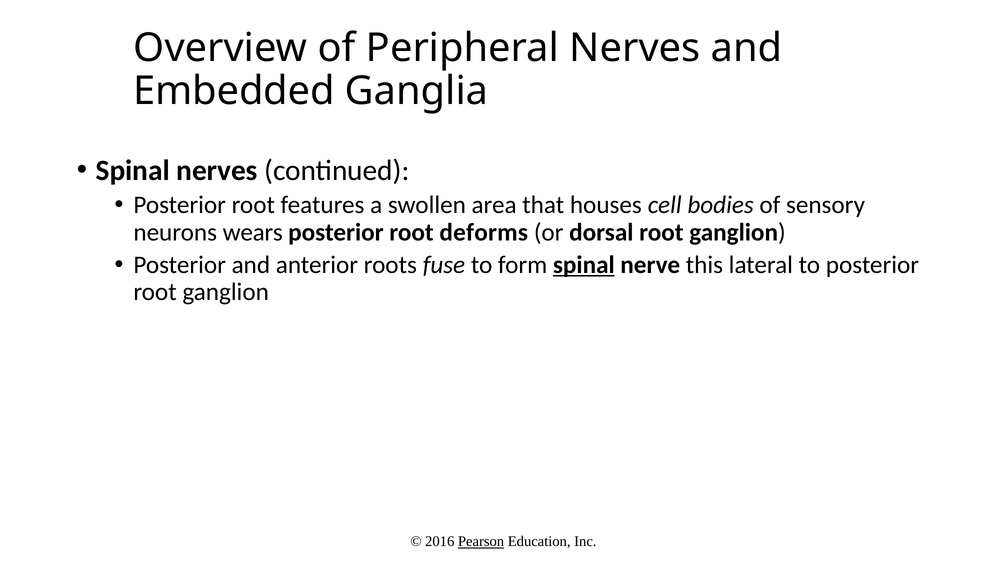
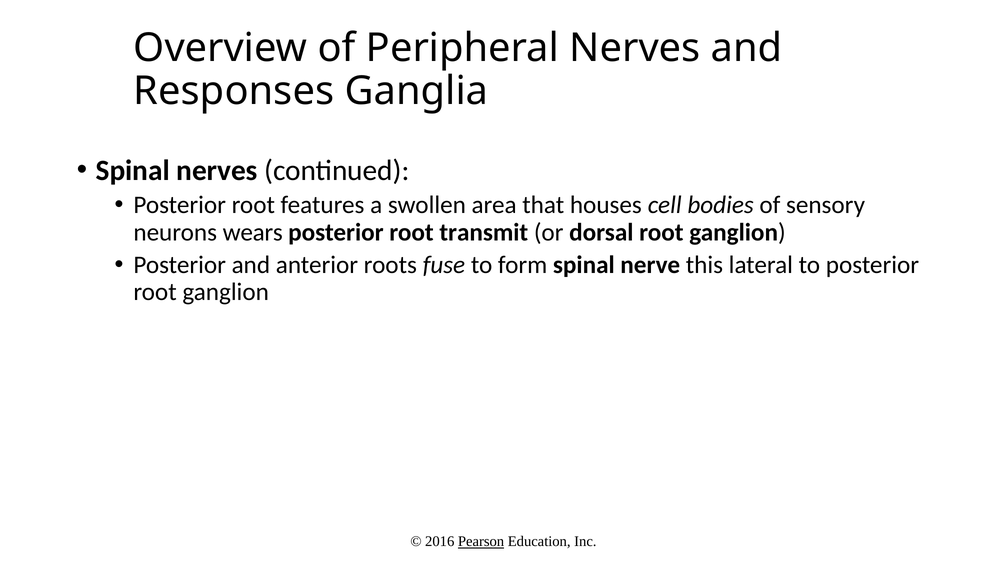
Embedded: Embedded -> Responses (234, 91)
deforms: deforms -> transmit (484, 232)
spinal underline: present -> none (584, 265)
